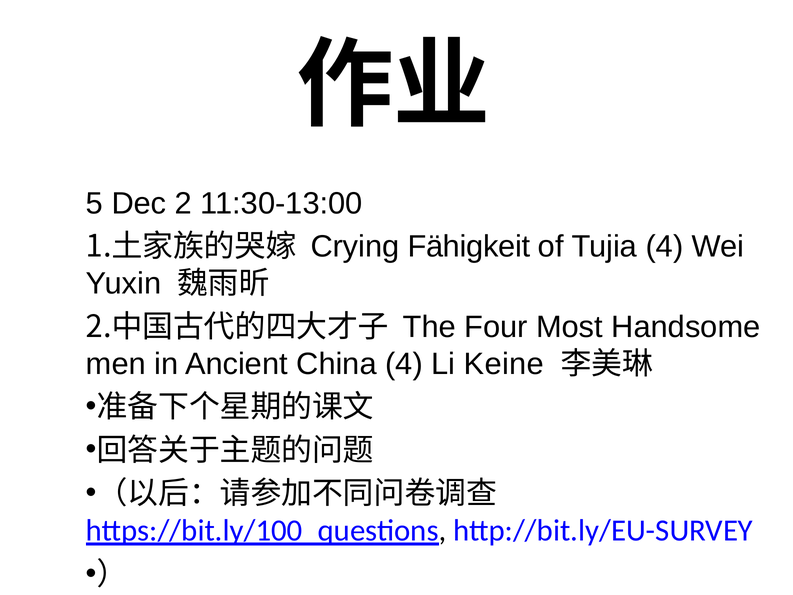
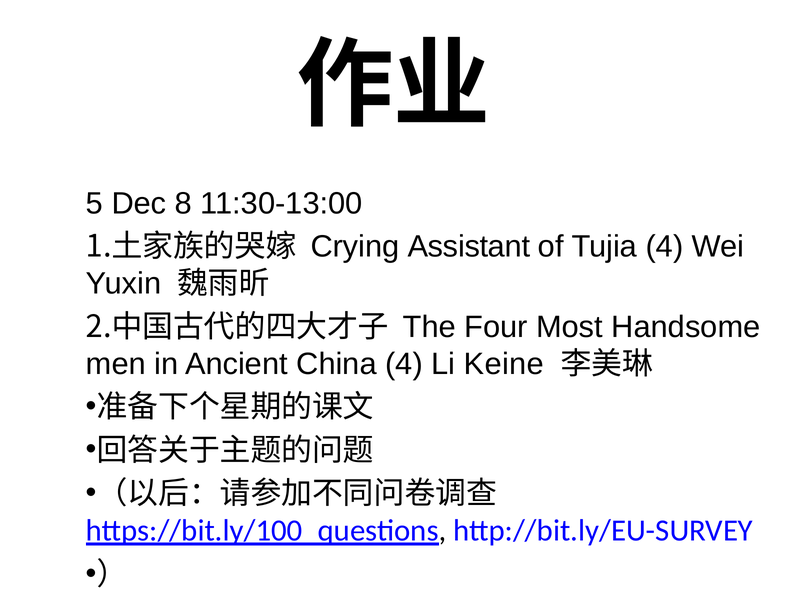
2: 2 -> 8 (183, 203)
Fähigkeit: Fähigkeit -> Assistant (469, 247)
